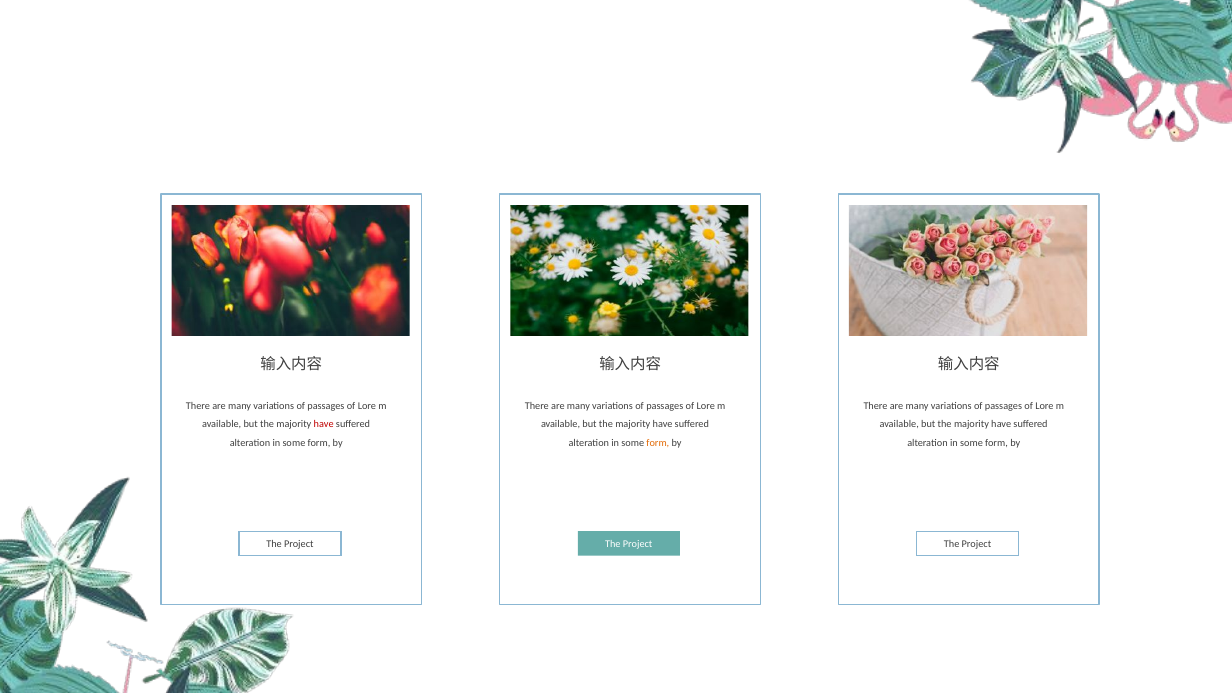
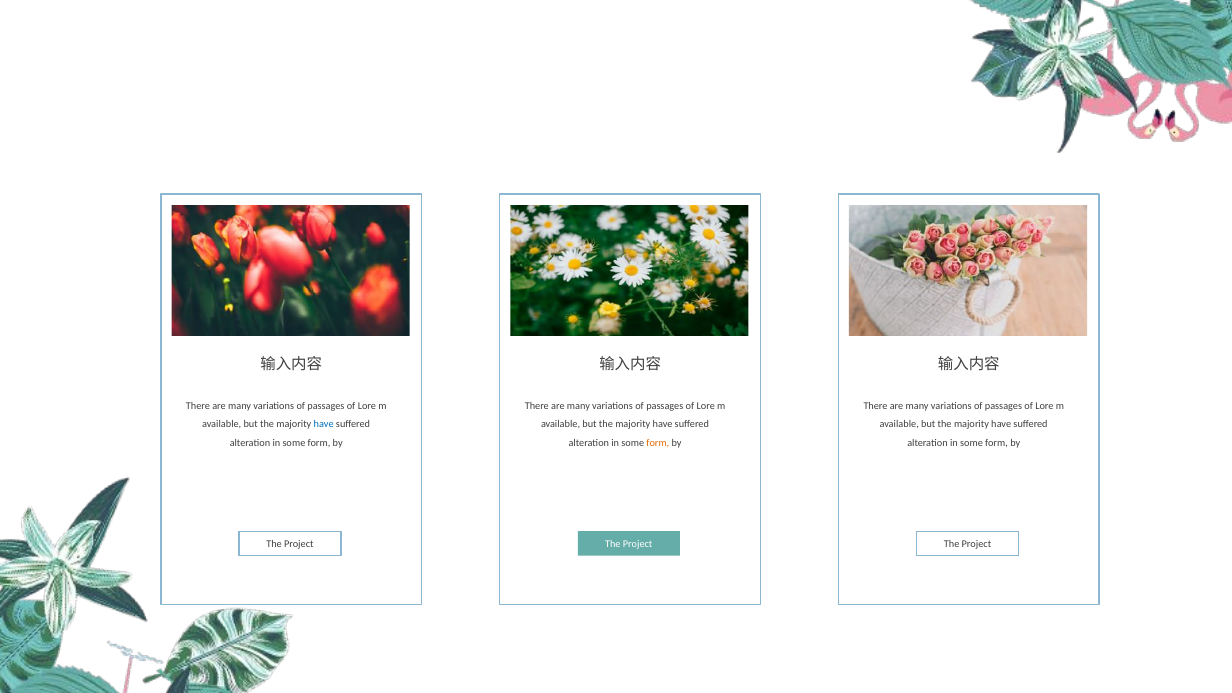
have colour: red -> blue (324, 424)
